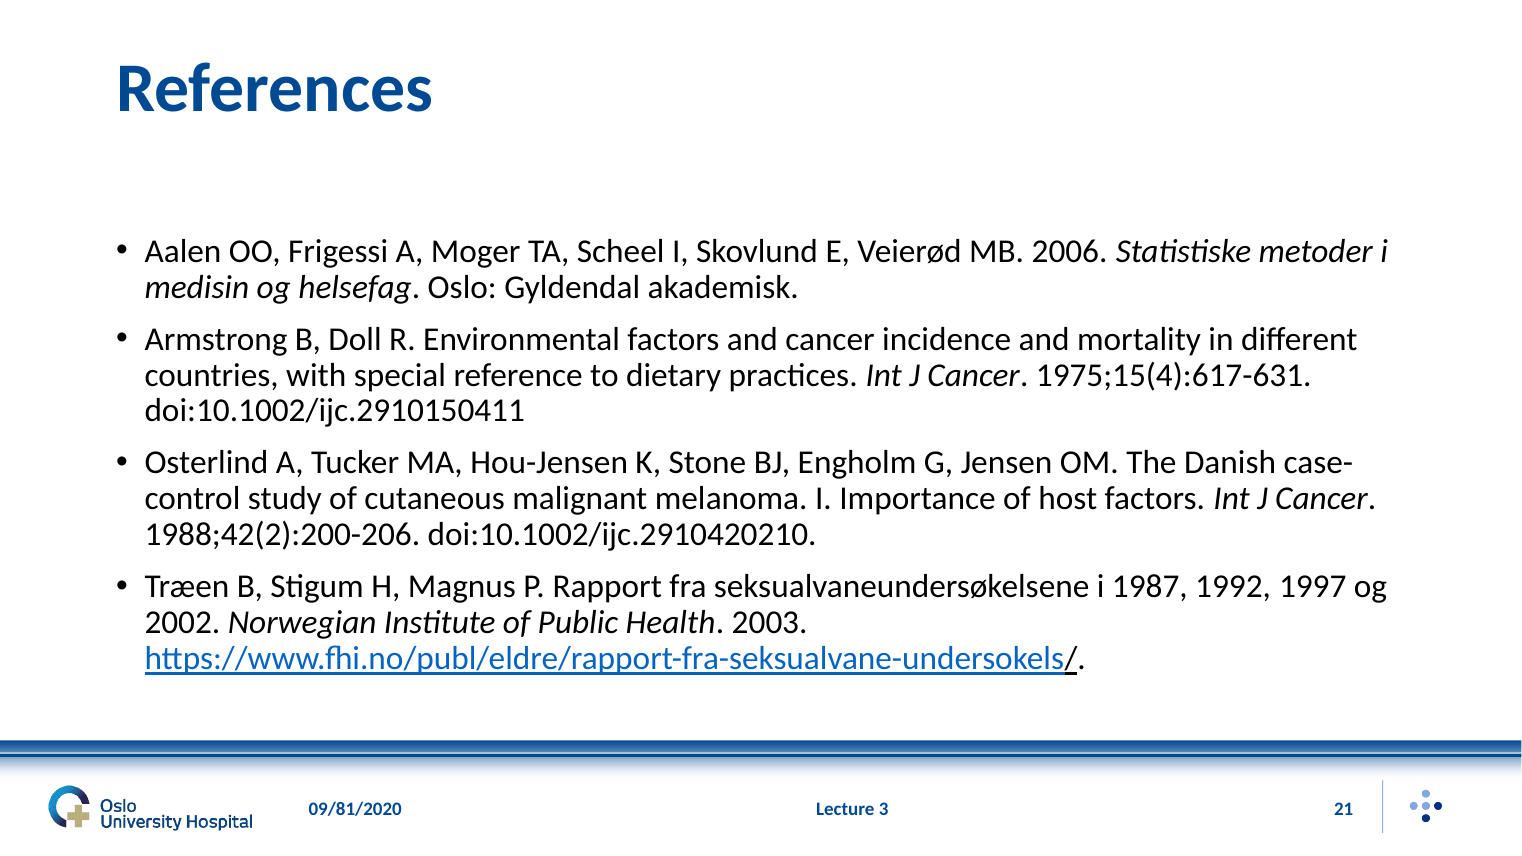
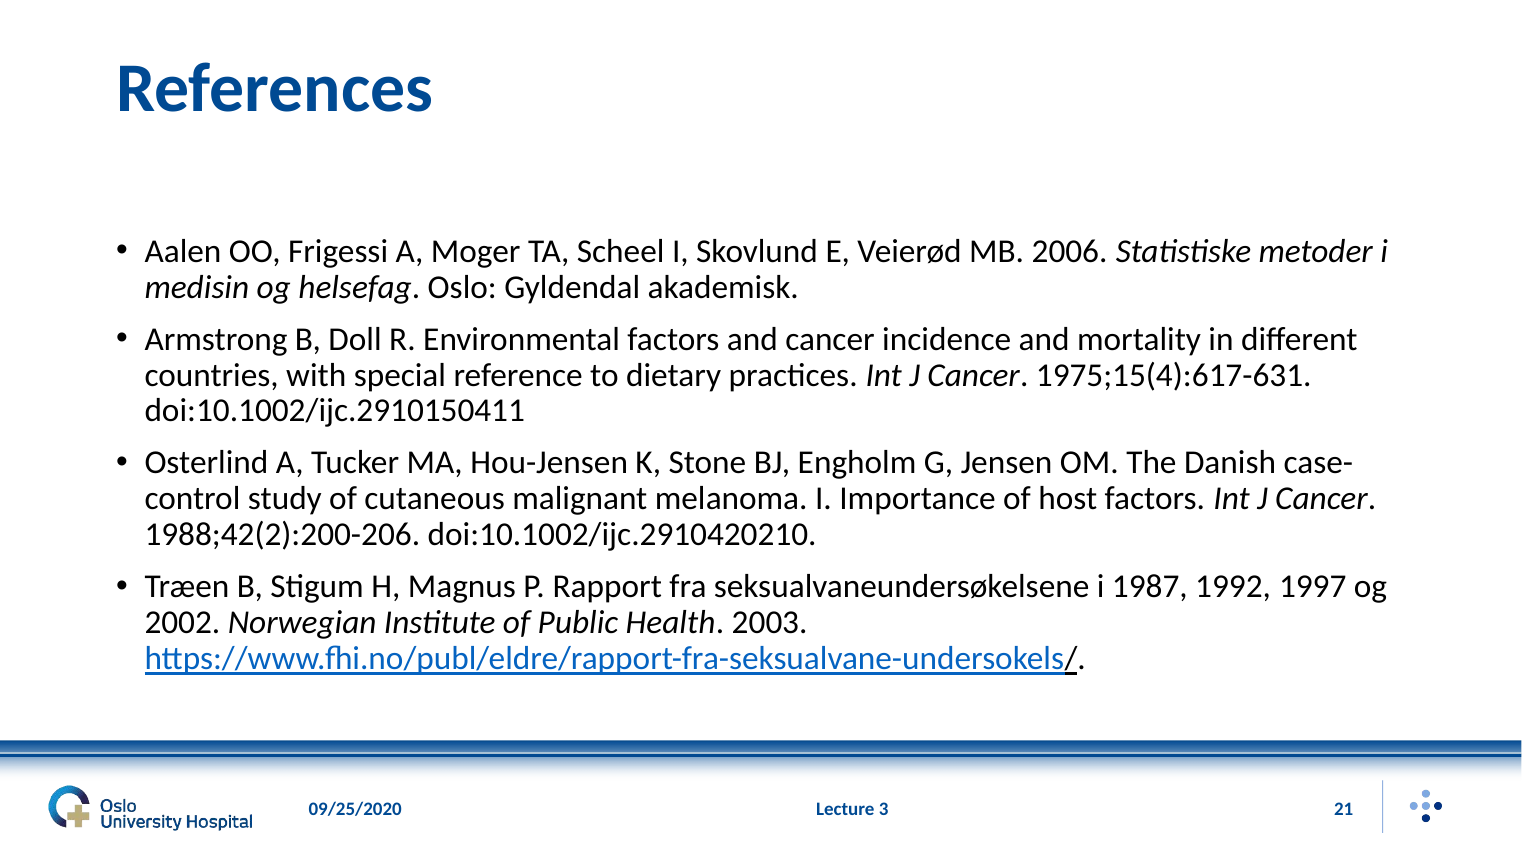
09/81/2020: 09/81/2020 -> 09/25/2020 (355, 810)
